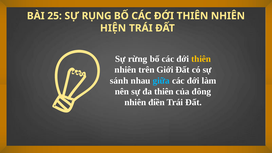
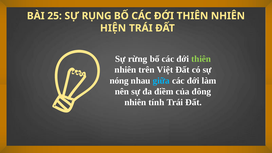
thiên colour: yellow -> light green (201, 59)
Giới: Giới -> Việt (165, 70)
sánh: sánh -> nóng (119, 81)
đa thiên: thiên -> điềm (164, 91)
điền: điền -> tính (156, 102)
